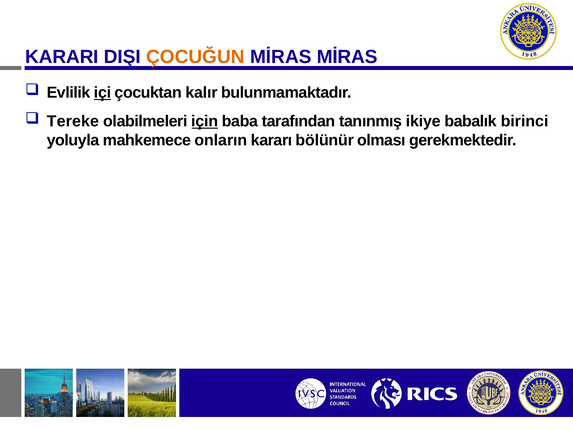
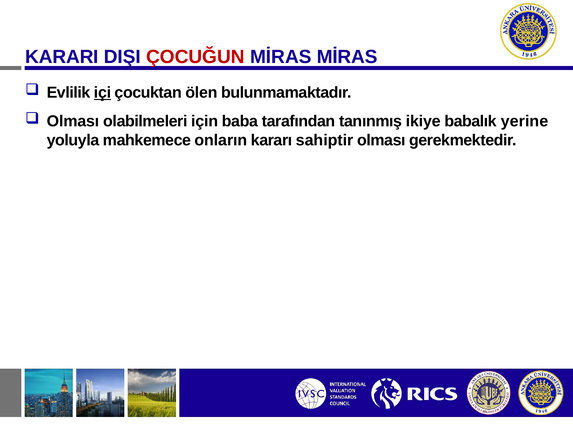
ÇOCUĞUN colour: orange -> red (195, 57)
kalır: kalır -> ölen (202, 93)
Tereke: Tereke -> Olması (73, 121)
için underline: present -> none (205, 121)
birinci: birinci -> yerine (525, 121)
bölünür: bölünür -> sahiptir (325, 141)
